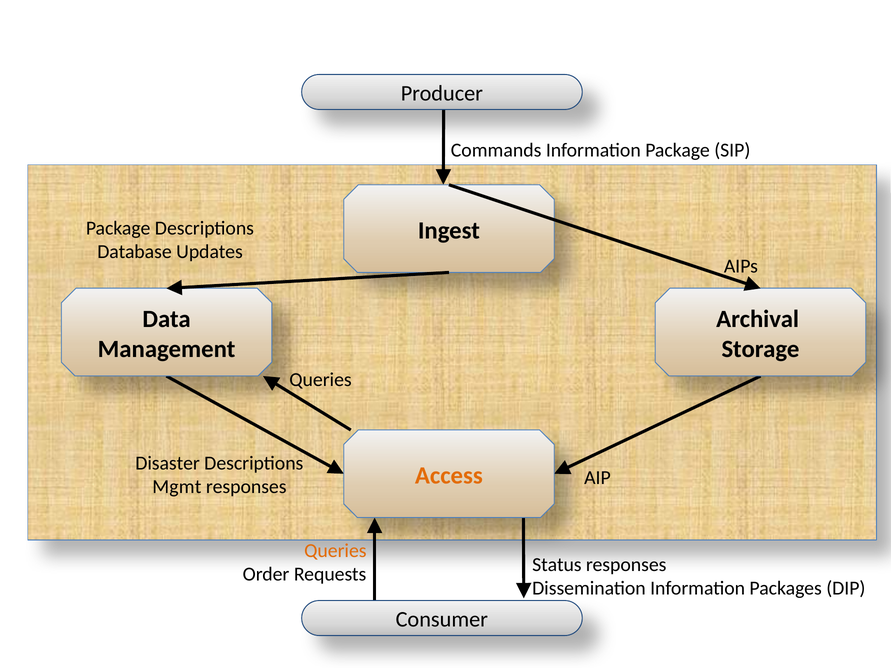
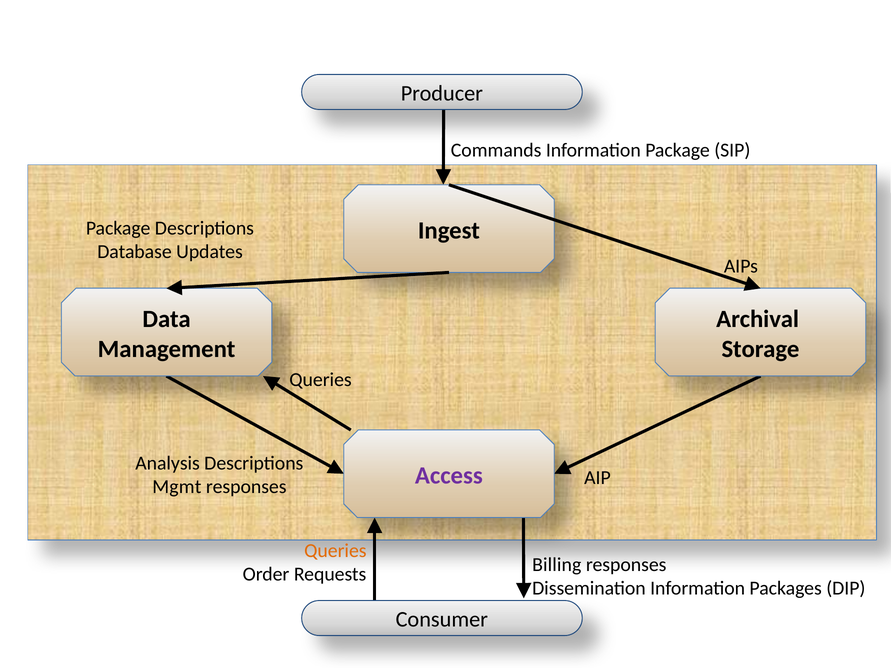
Disaster: Disaster -> Analysis (168, 463)
Access colour: orange -> purple (449, 476)
Status: Status -> Billing (557, 565)
